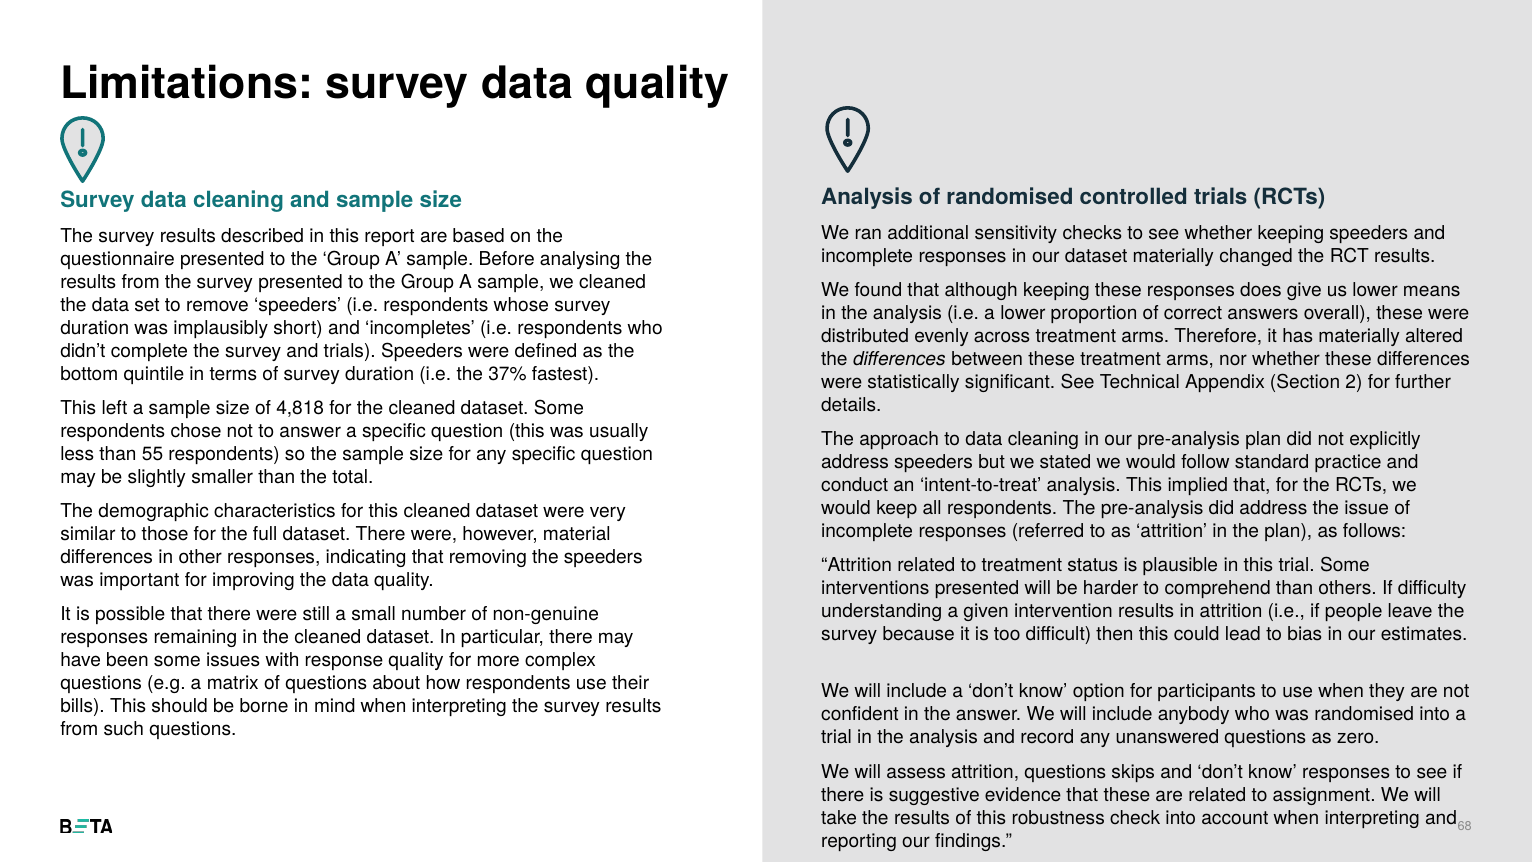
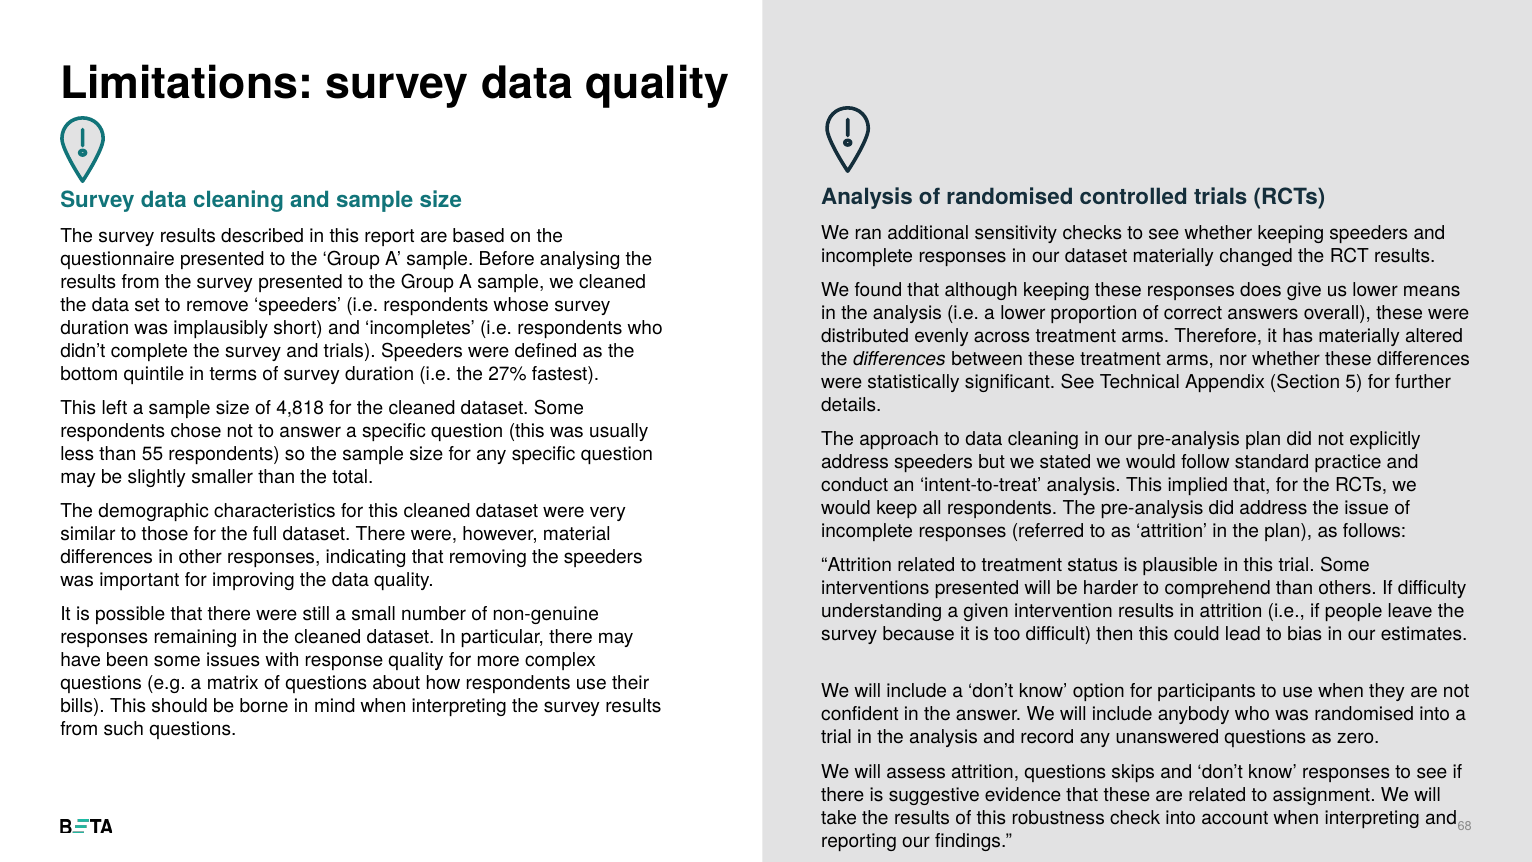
37%: 37% -> 27% (507, 374)
2: 2 -> 5 (1354, 382)
